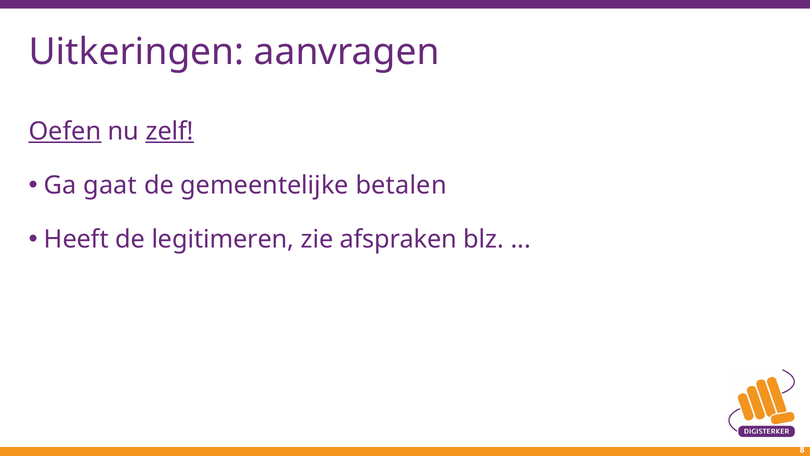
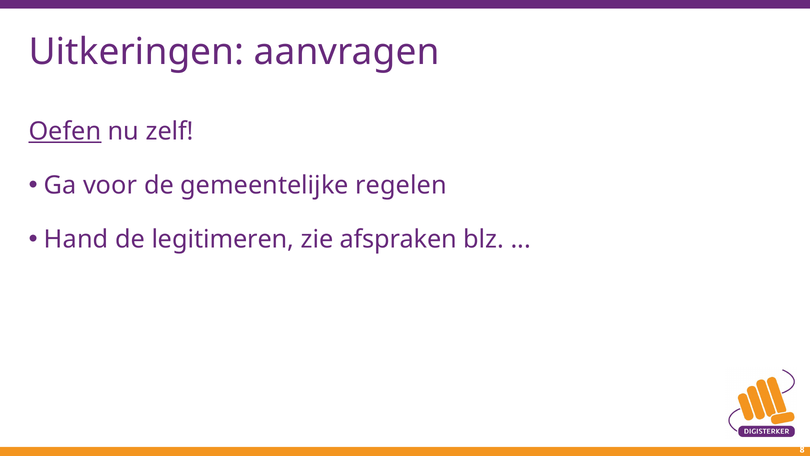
zelf underline: present -> none (170, 131)
gaat: gaat -> voor (110, 185)
betalen: betalen -> regelen (401, 185)
Heeft: Heeft -> Hand (76, 239)
